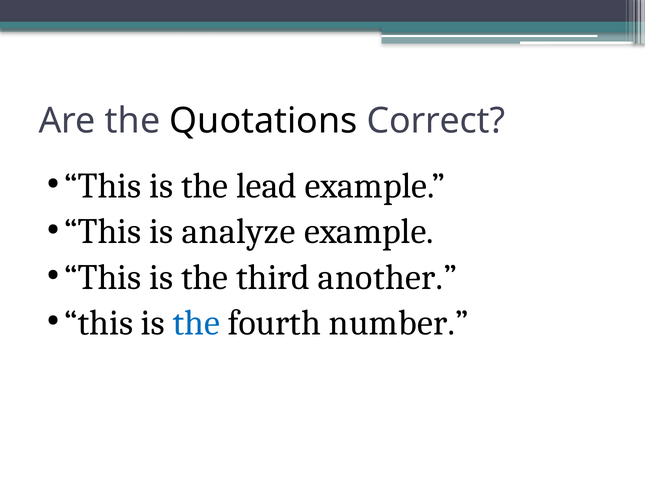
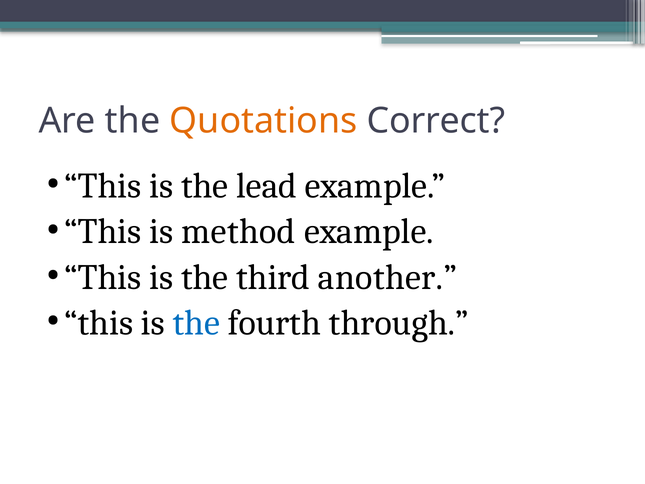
Quotations colour: black -> orange (263, 121)
analyze: analyze -> method (239, 231)
number: number -> through (399, 323)
